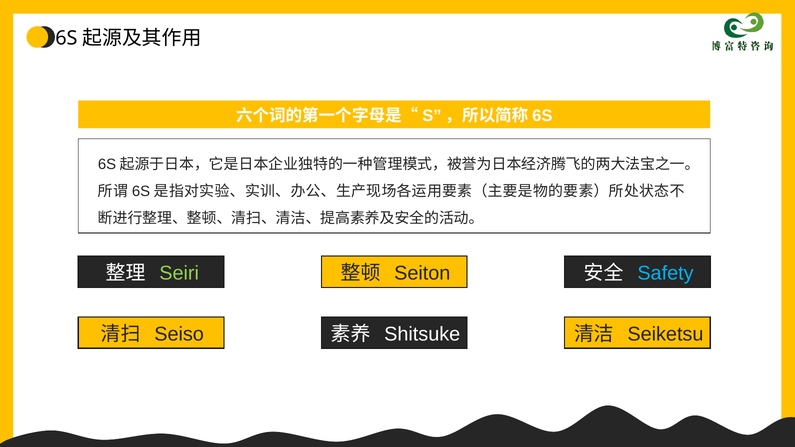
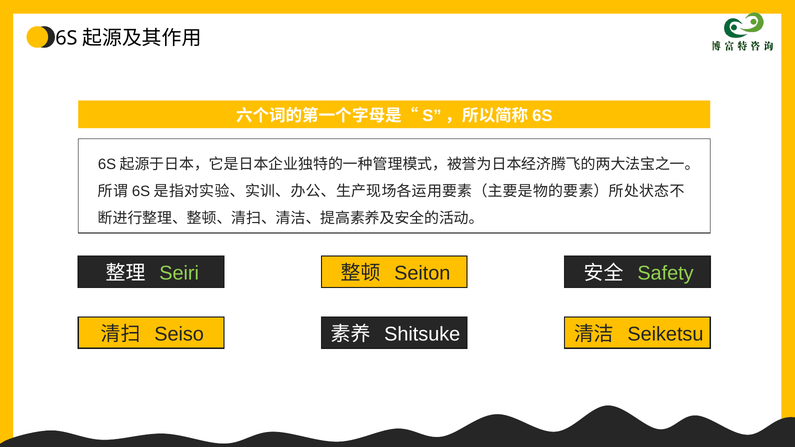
Safety colour: light blue -> light green (666, 274)
